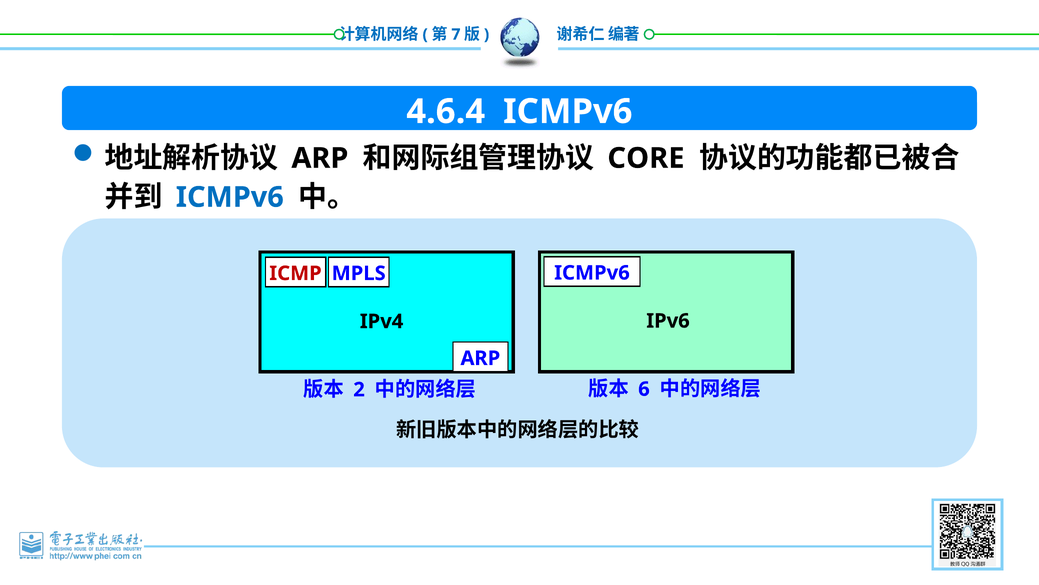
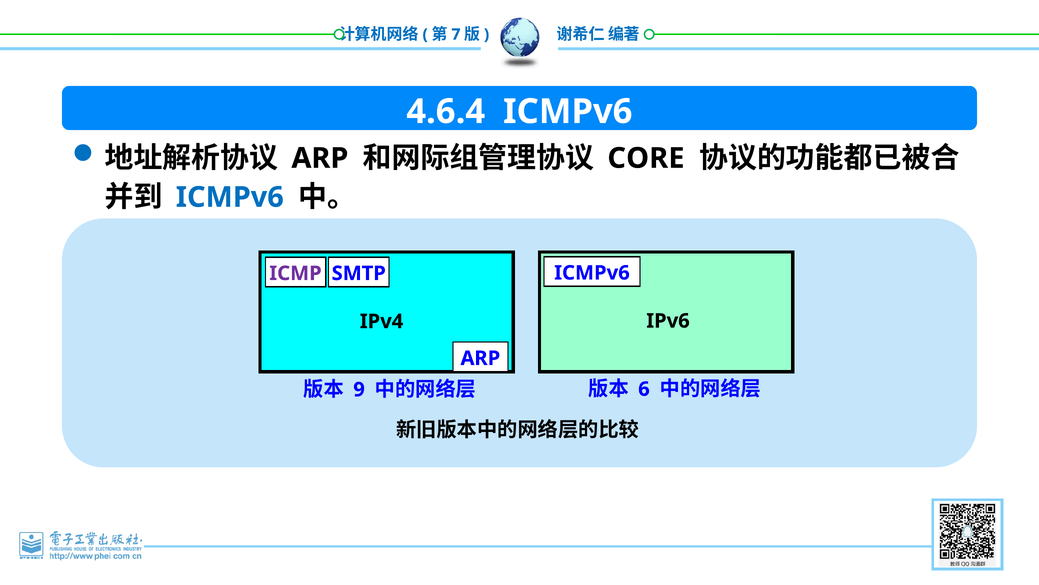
ICMP colour: red -> purple (295, 273)
MPLS: MPLS -> SMTP (359, 273)
2: 2 -> 9 (359, 389)
